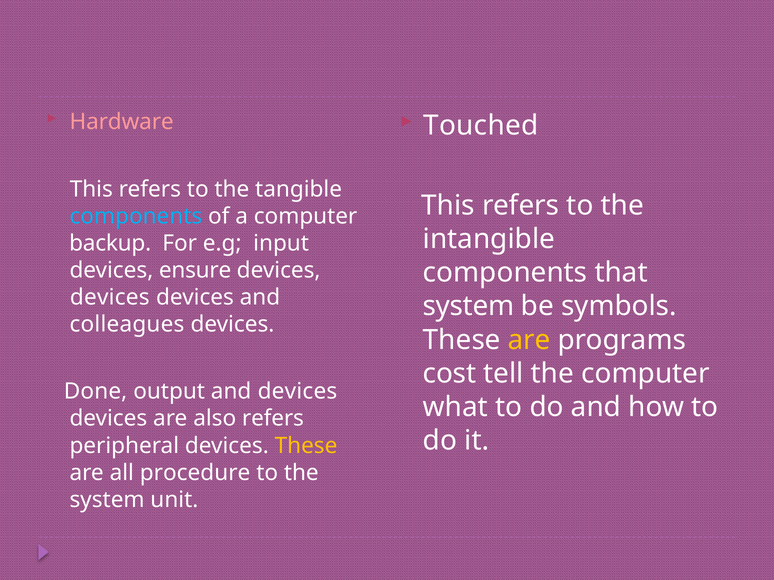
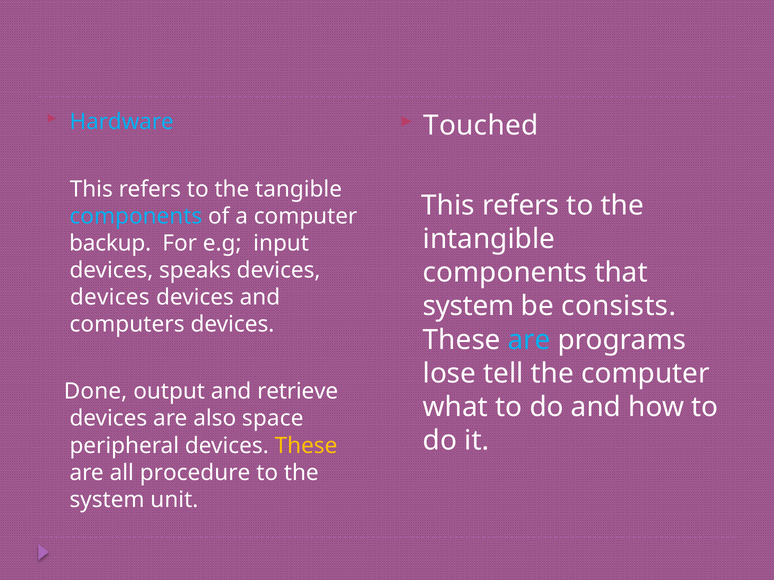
Hardware colour: pink -> light blue (122, 122)
ensure: ensure -> speaks (195, 271)
symbols: symbols -> consists (619, 307)
colleagues: colleagues -> computers (127, 325)
are colour: yellow -> light blue (529, 340)
cost: cost -> lose (450, 374)
and devices: devices -> retrieve (298, 392)
also refers: refers -> space (273, 419)
